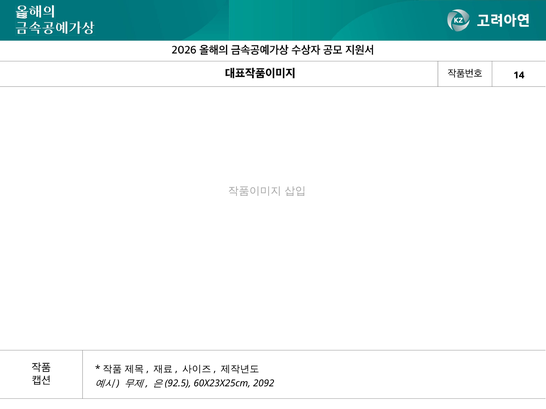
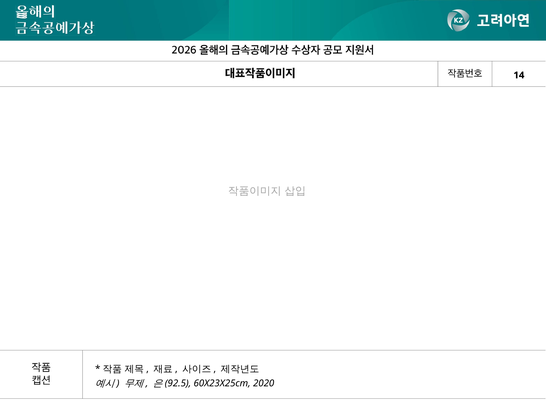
2092: 2092 -> 2020 (264, 384)
